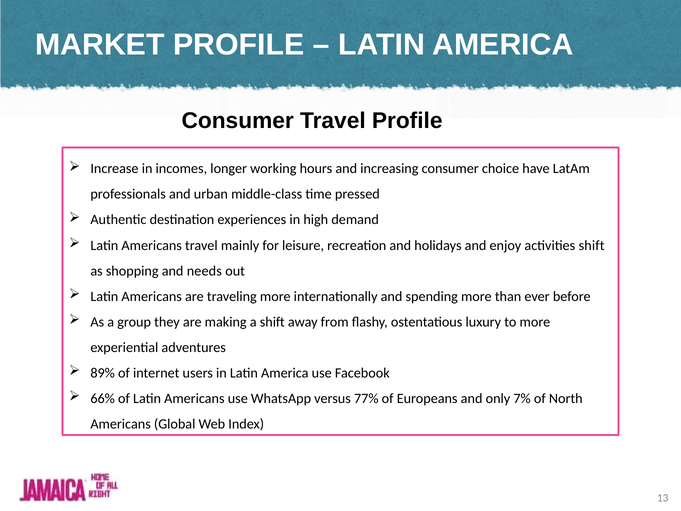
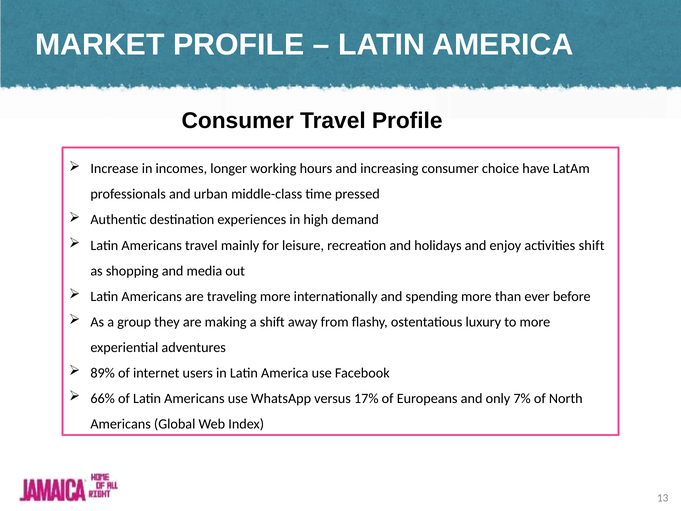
needs: needs -> media (204, 271)
77%: 77% -> 17% (366, 398)
